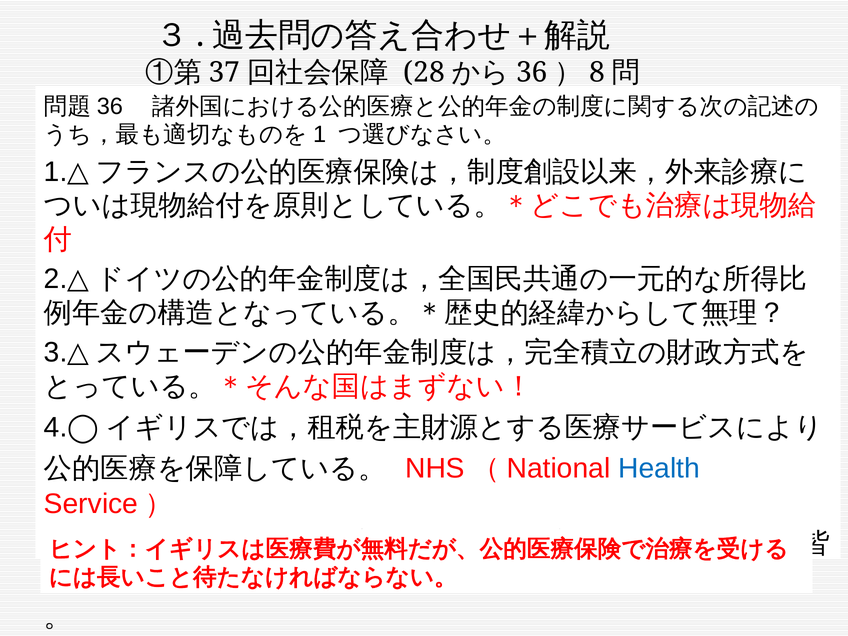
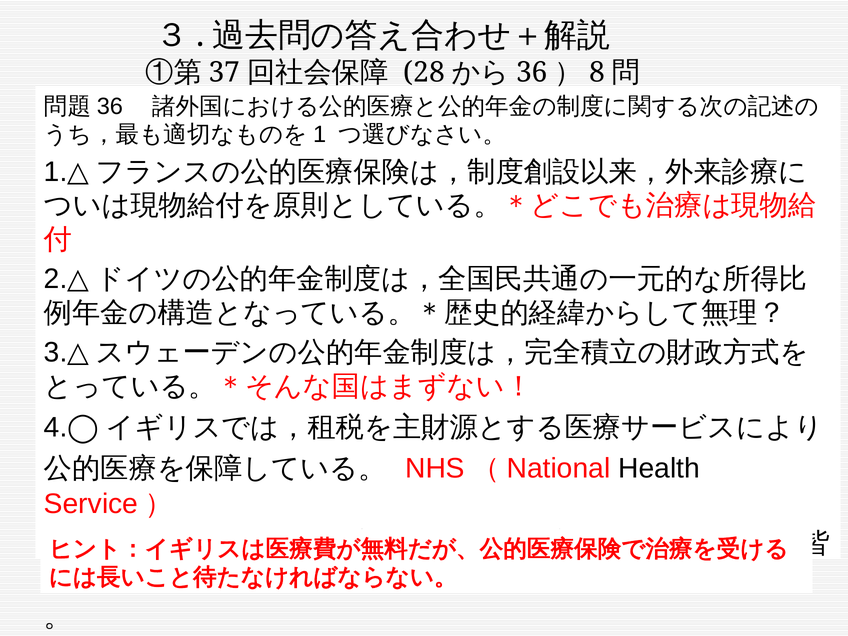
Health colour: blue -> black (659, 468)
